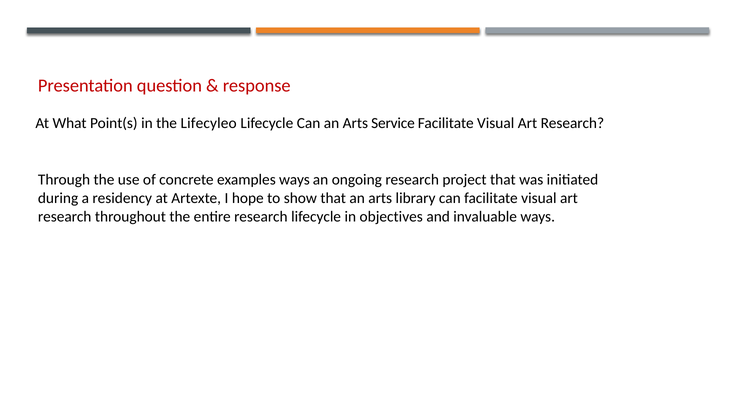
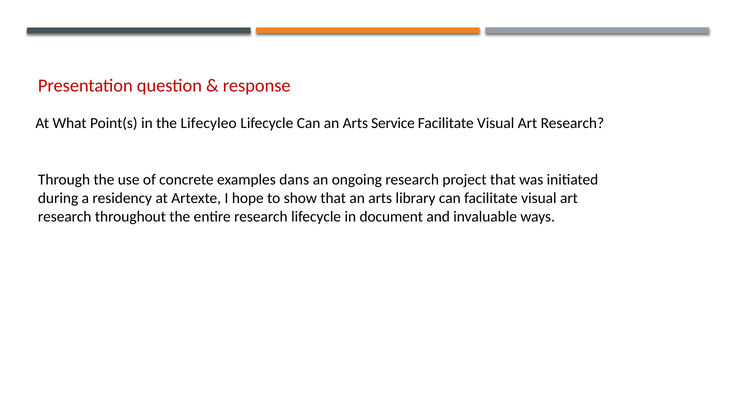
examples ways: ways -> dans (294, 180)
objectives: objectives -> document (391, 217)
